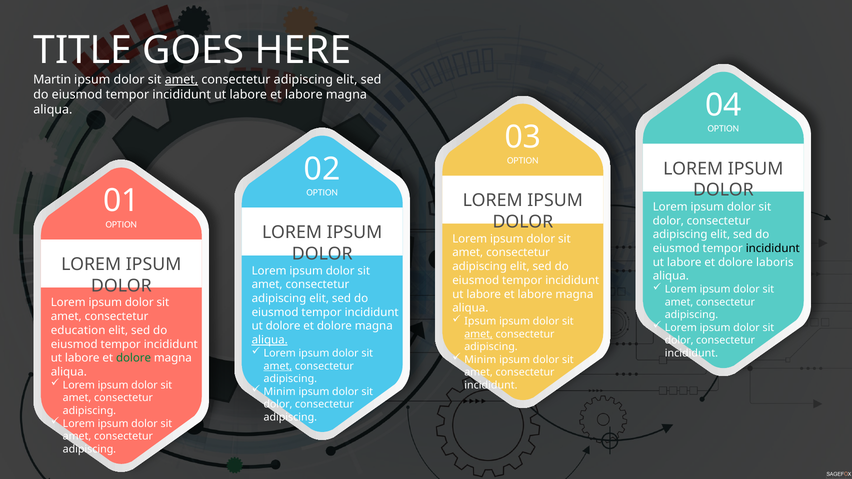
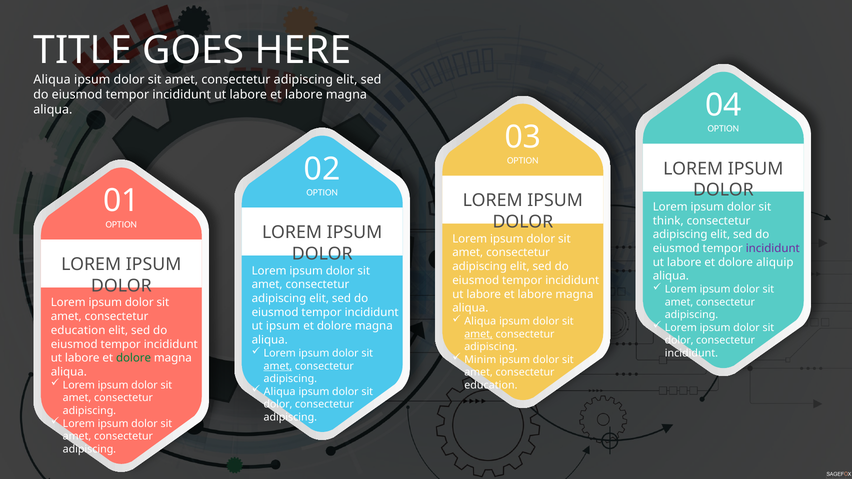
Martin: Martin -> Aliqua (52, 80)
amet underline: present -> none (181, 80)
dolor: dolor -> think (668, 221)
incididunt colour: black -> purple (773, 249)
laboris: laboris -> aliquip (775, 262)
Ipsum: Ipsum -> Aliqua (480, 321)
ut dolore: dolore -> ipsum (283, 326)
aliqua underline: present -> none (270, 340)
incididunt: incididunt -> education (491, 385)
Minim: Minim -> Aliqua (280, 392)
